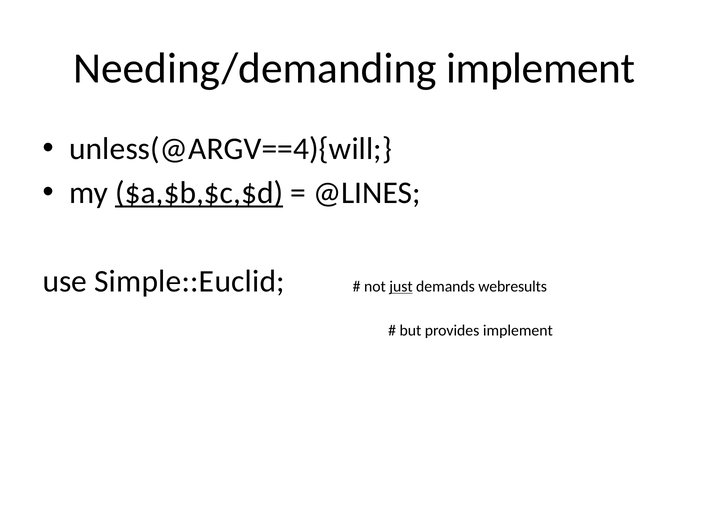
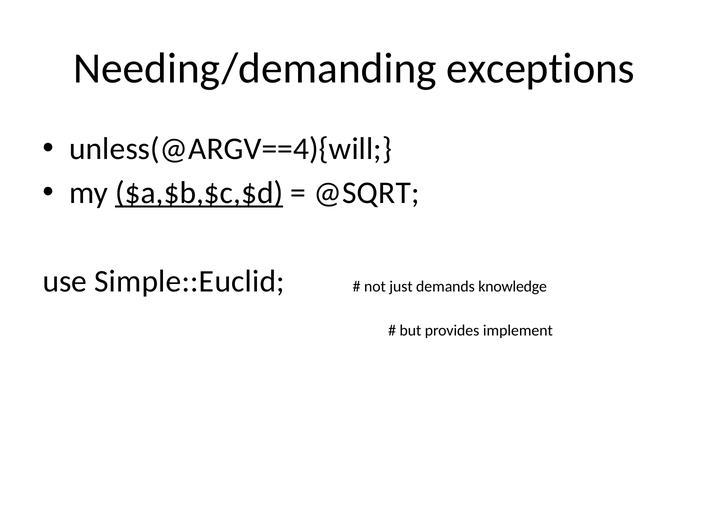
Needing/demanding implement: implement -> exceptions (541, 69)
@LINES: @LINES -> @SQRT (367, 193)
just underline: present -> none (401, 286)
webresults: webresults -> knowledge (513, 286)
